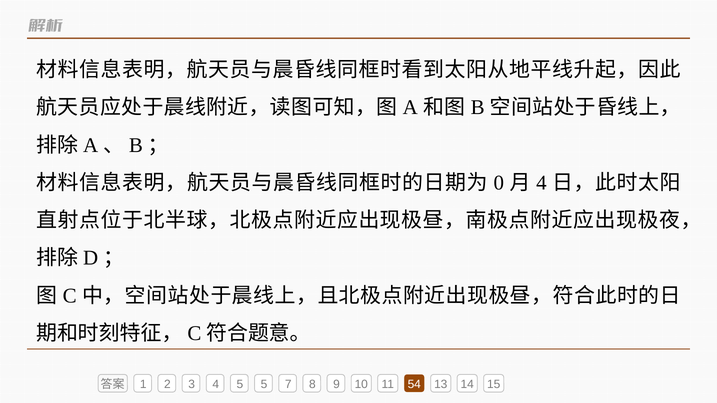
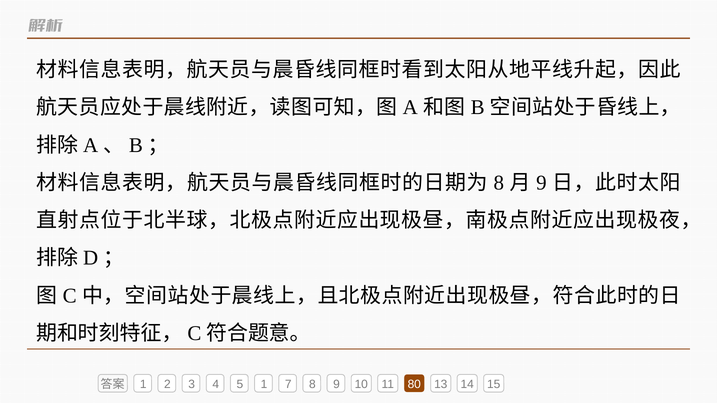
0: 0 -> 8 (499, 183)
4: 4 -> 9 (541, 183)
5 5: 5 -> 1 (264, 384)
54: 54 -> 80 (414, 384)
